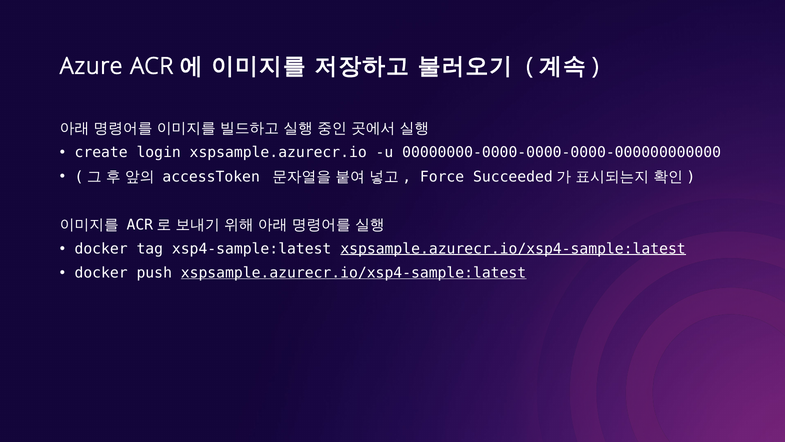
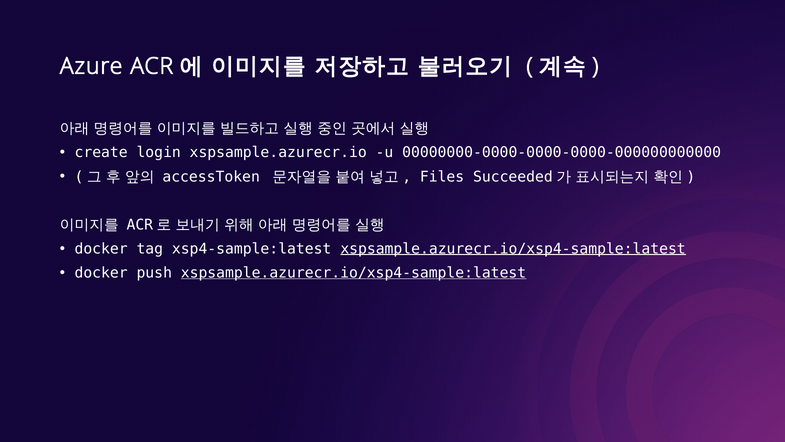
Force: Force -> Files (442, 177)
